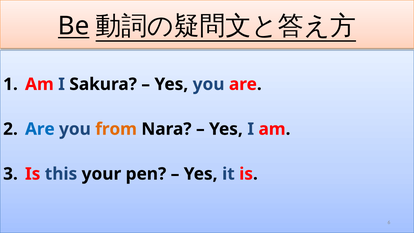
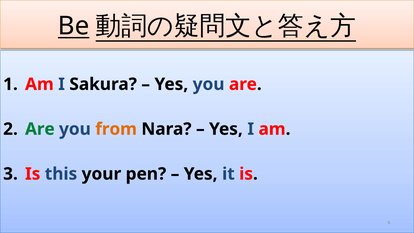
Are colour: blue -> green (40, 129)
